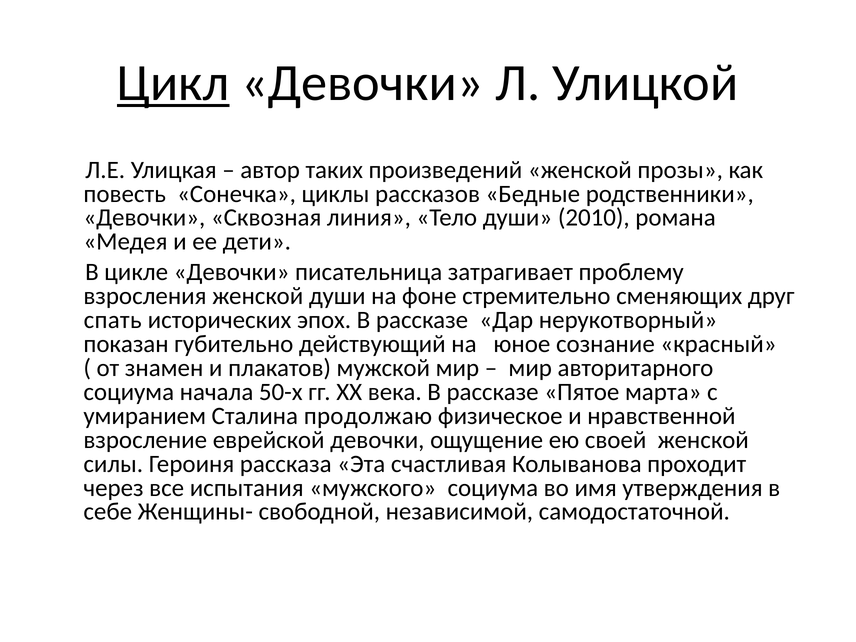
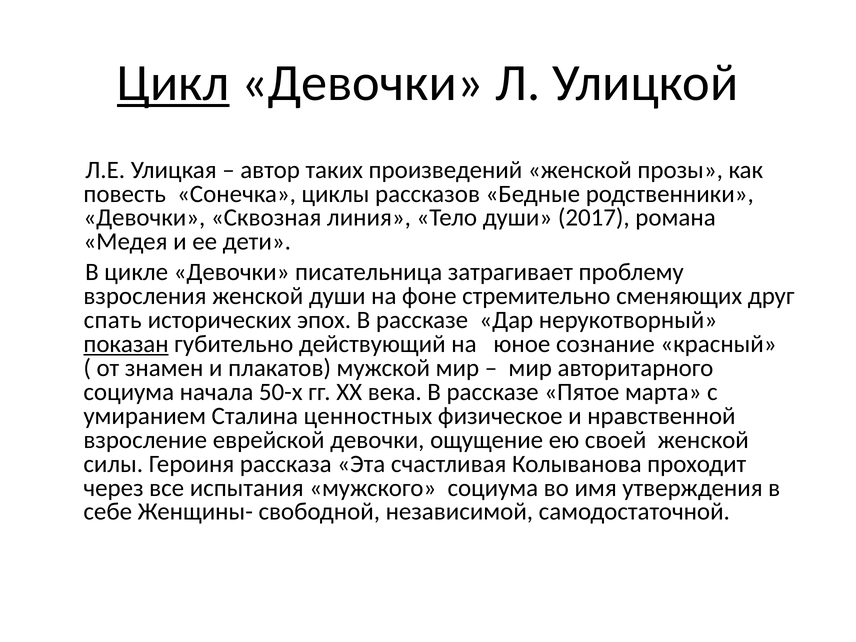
2010: 2010 -> 2017 (594, 218)
показан underline: none -> present (126, 344)
продолжаю: продолжаю -> ценностных (368, 416)
